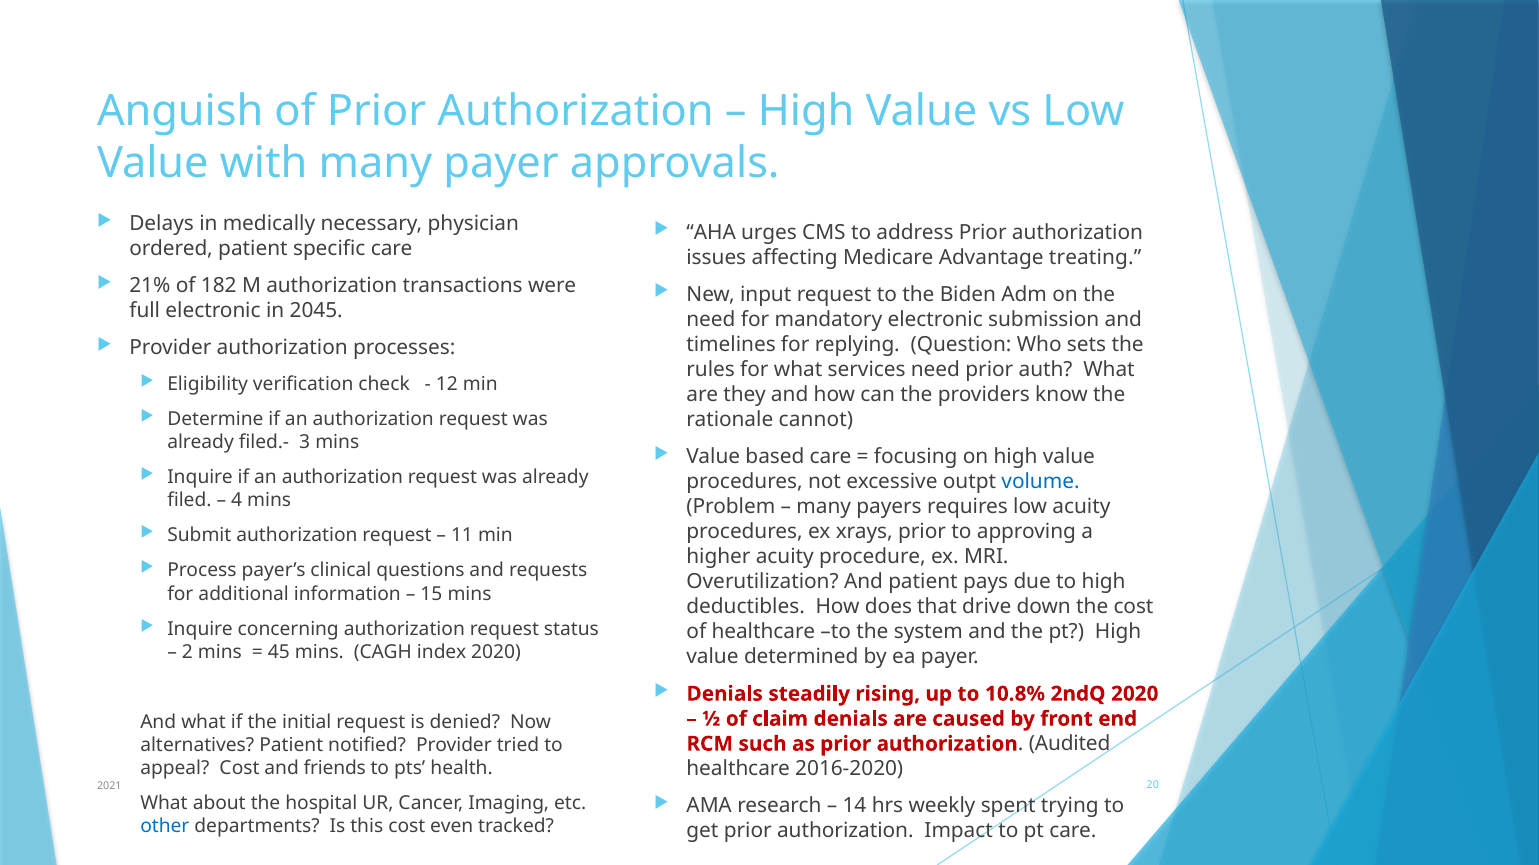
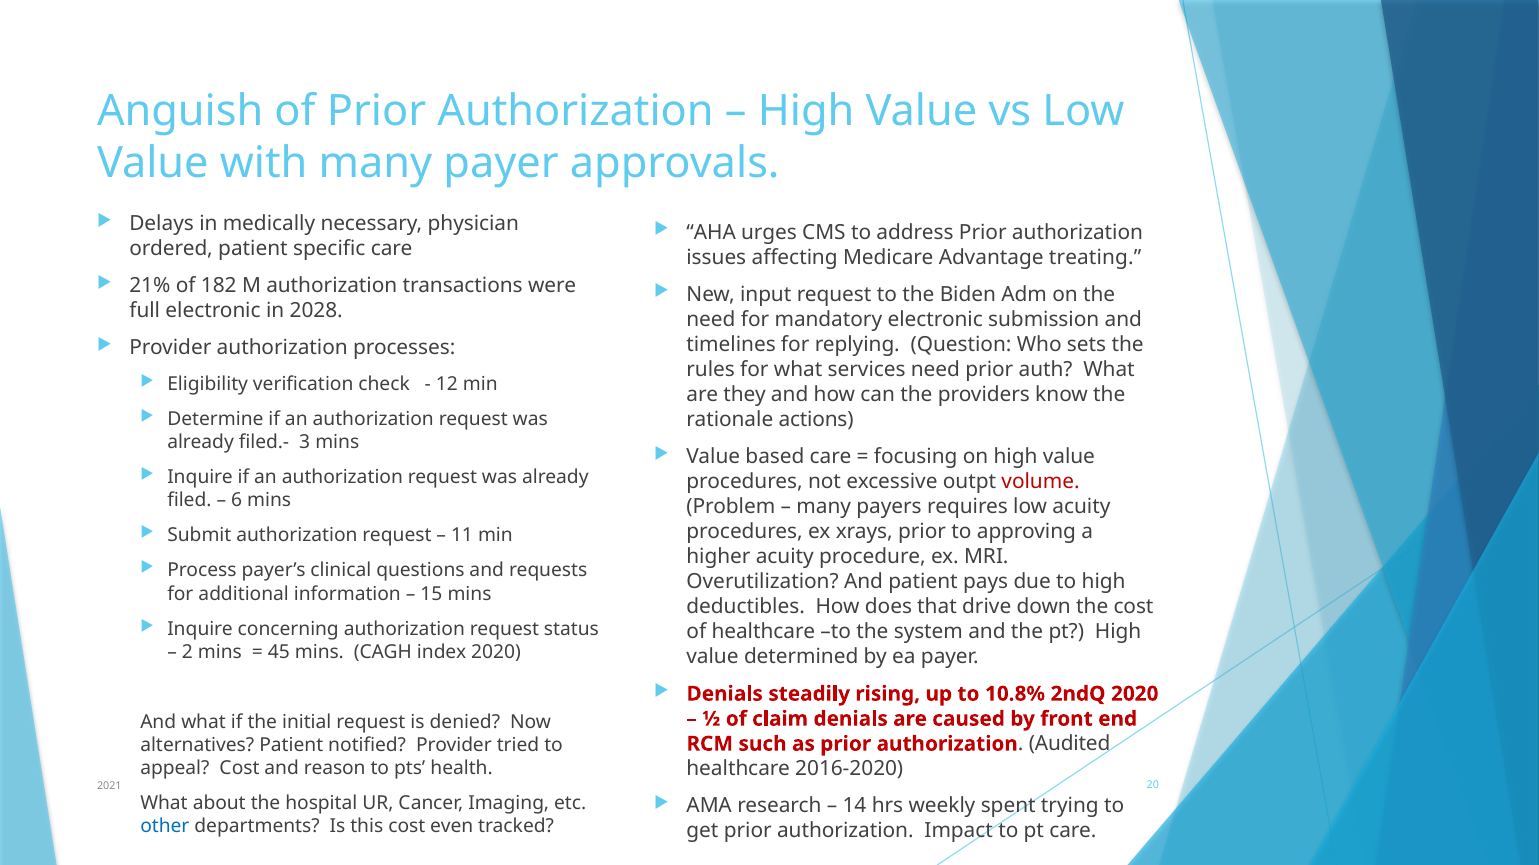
2045: 2045 -> 2028 (316, 311)
cannot: cannot -> actions (816, 420)
volume colour: blue -> red (1041, 482)
4: 4 -> 6 (237, 501)
friends: friends -> reason (335, 769)
